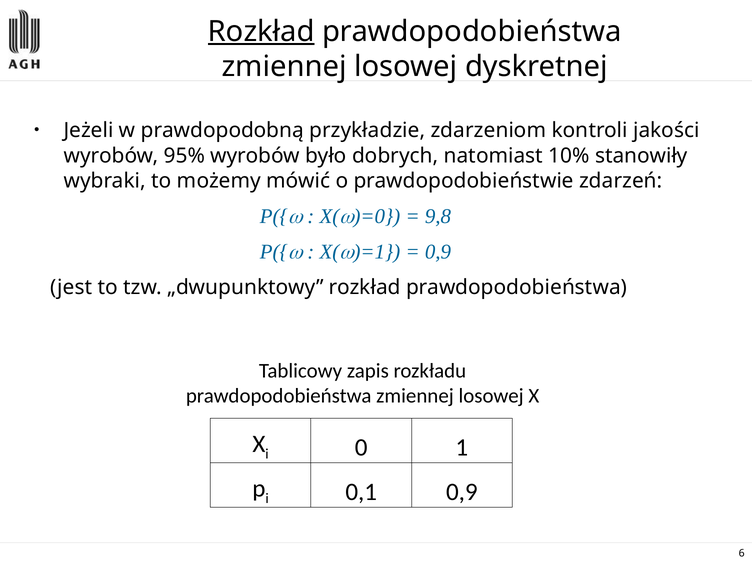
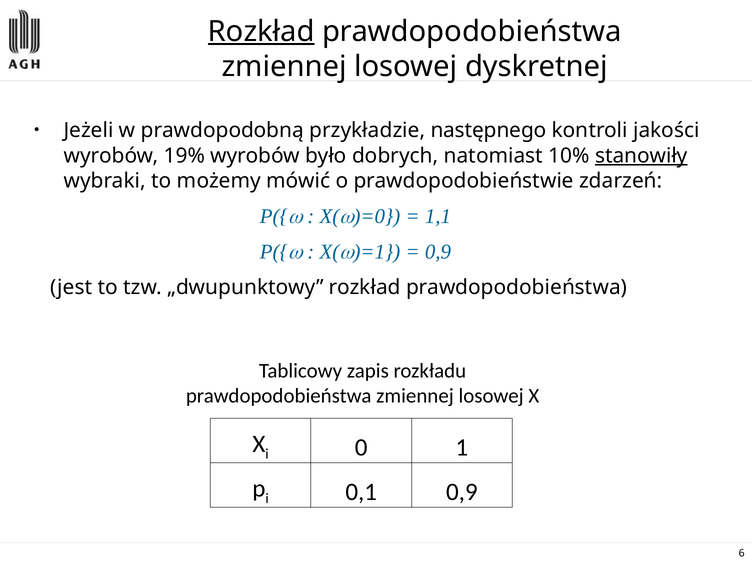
zdarzeniom: zdarzeniom -> następnego (489, 131)
95%: 95% -> 19% (184, 156)
stanowiły underline: none -> present (641, 156)
9,8: 9,8 -> 1,1 (438, 216)
